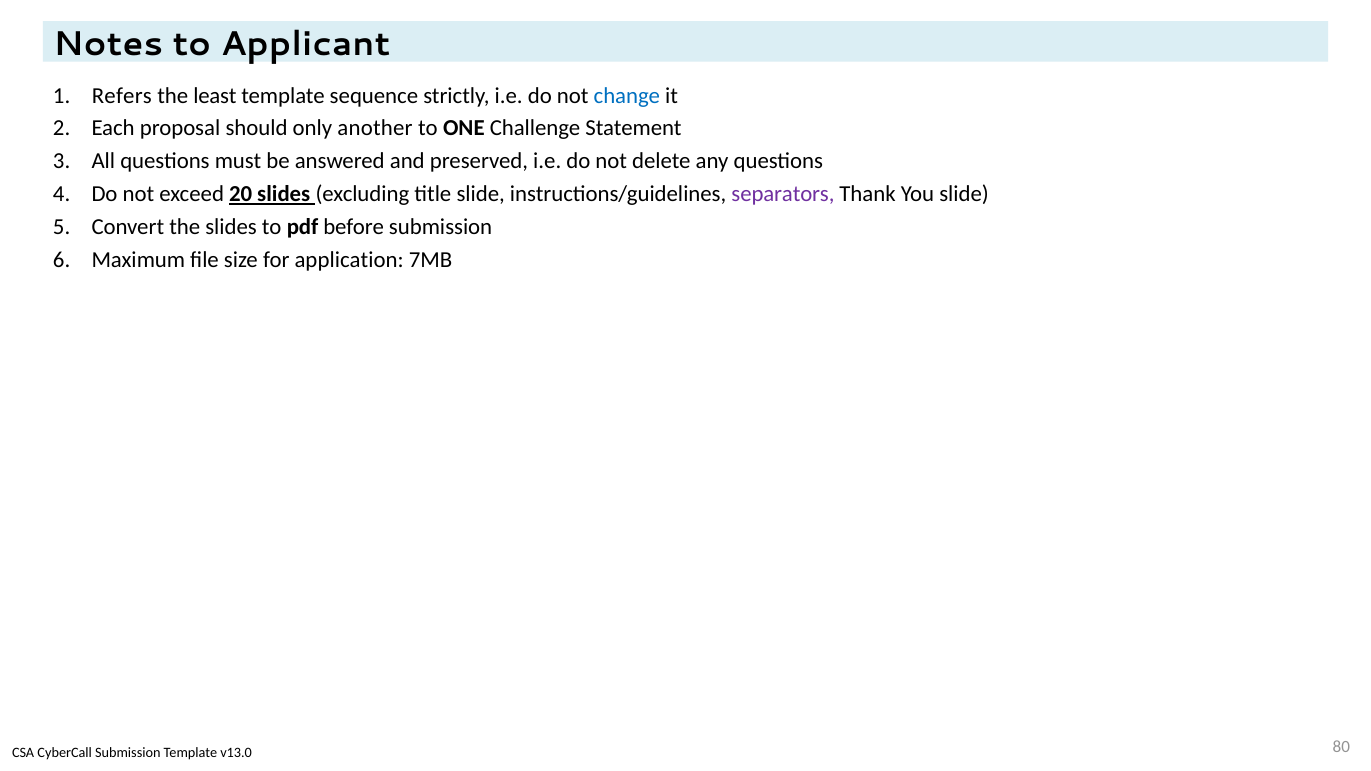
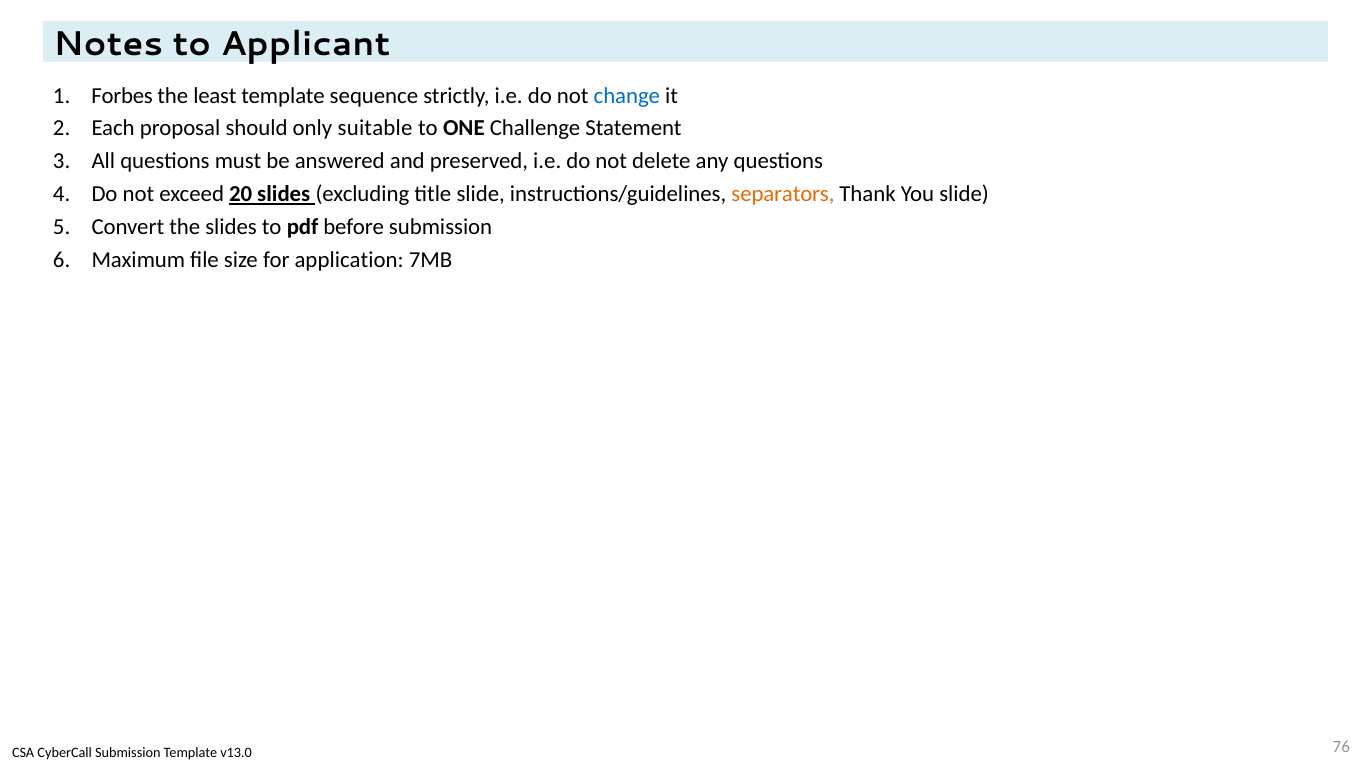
Refers: Refers -> Forbes (122, 96)
another: another -> suitable (375, 128)
separators colour: purple -> orange (783, 194)
80: 80 -> 76 (1341, 747)
